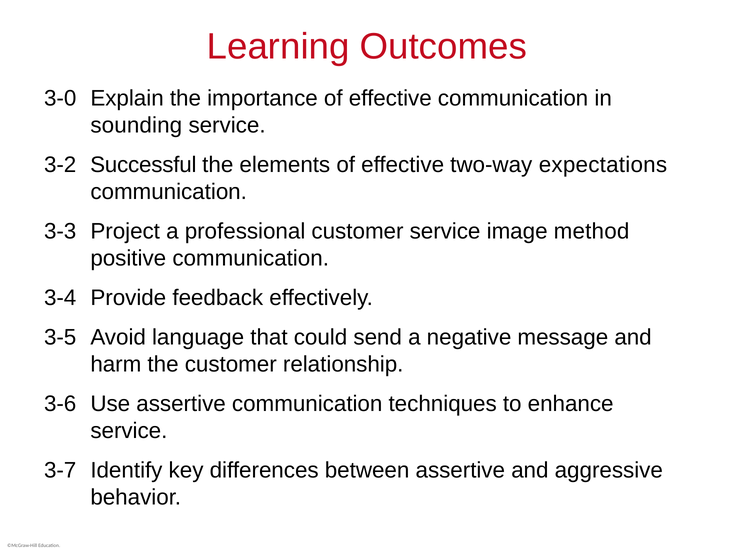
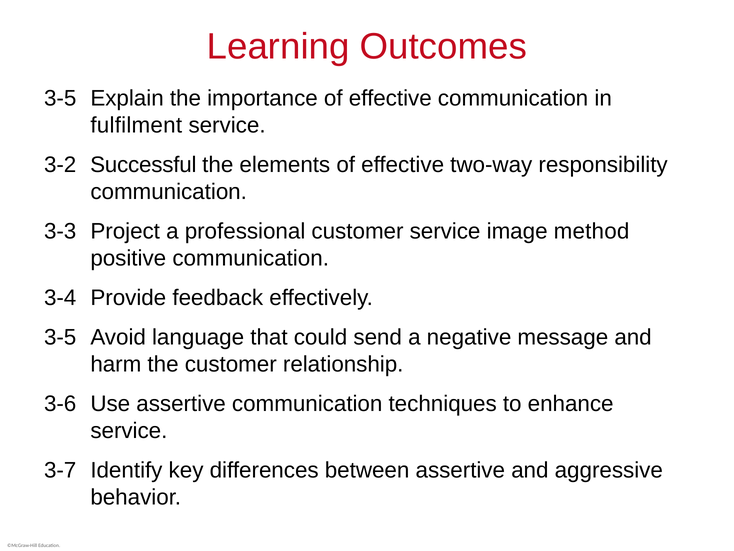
3-0: 3-0 -> 3-5 (60, 98)
sounding: sounding -> fulfilment (136, 125)
expectations: expectations -> responsibility (603, 165)
